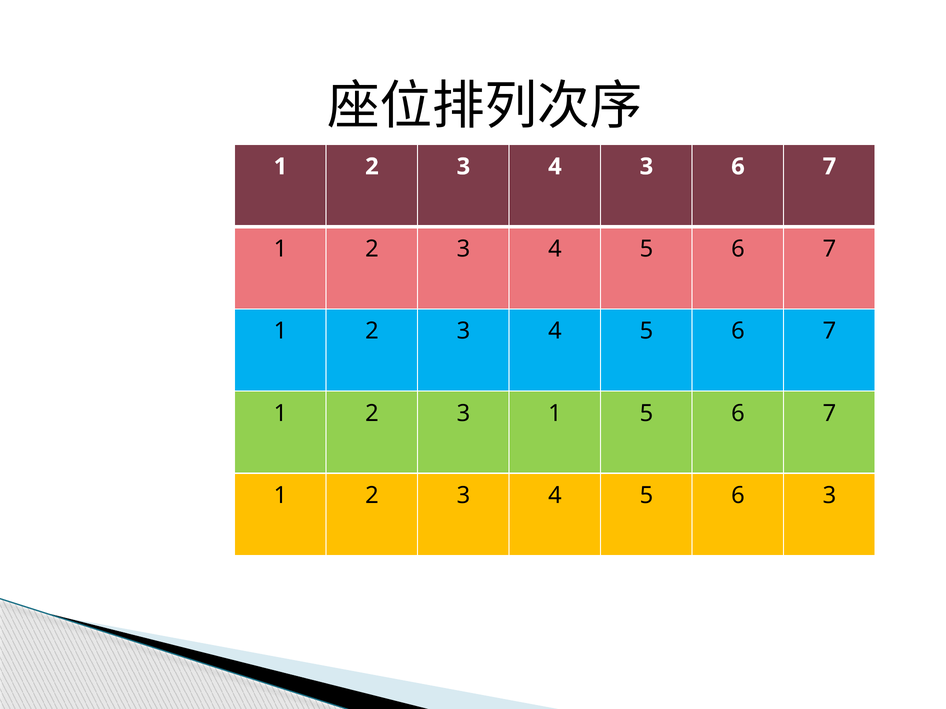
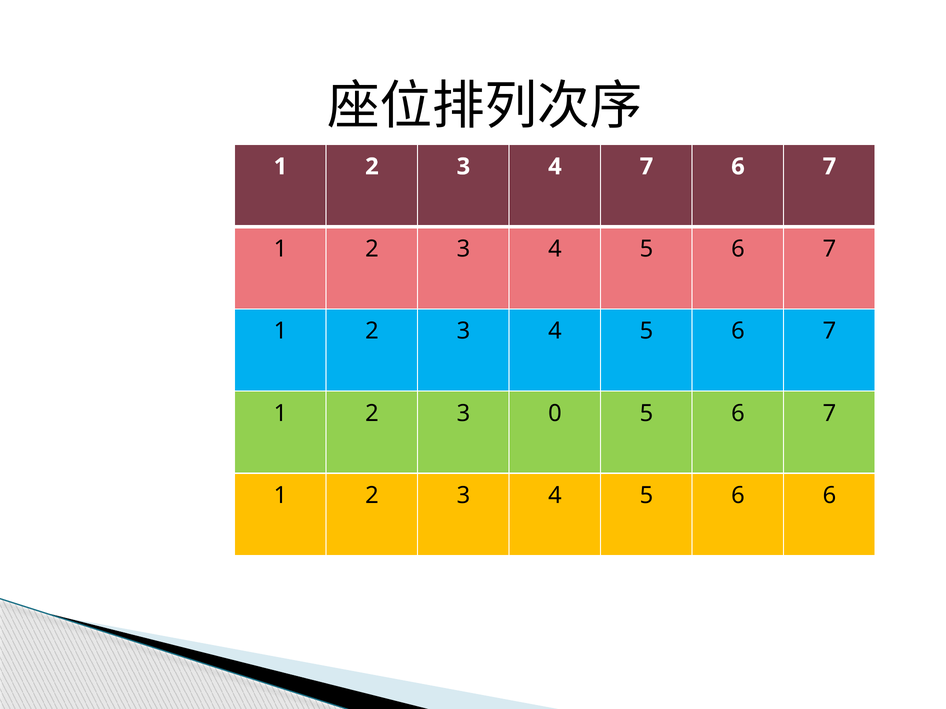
4 3: 3 -> 7 (646, 167)
3 1: 1 -> 0 (555, 414)
6 3: 3 -> 6 (829, 496)
